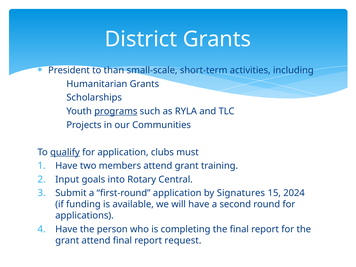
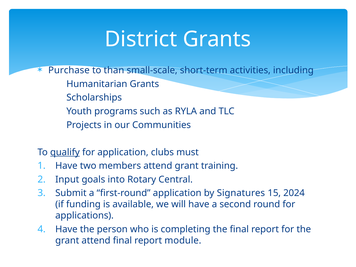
President: President -> Purchase (69, 70)
programs underline: present -> none (116, 111)
request: request -> module (183, 241)
